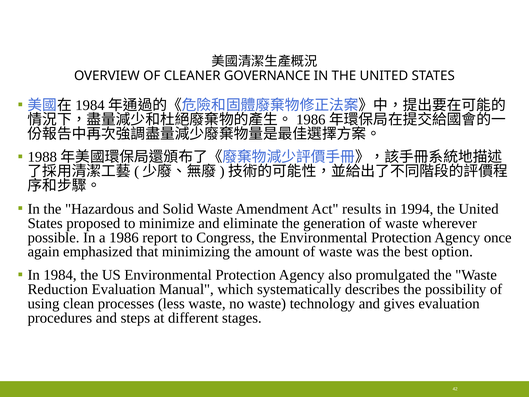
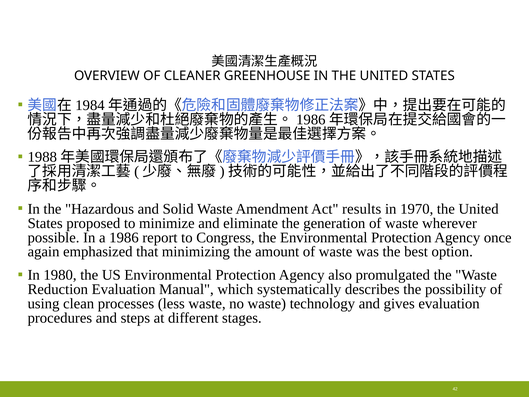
GOVERNANCE: GOVERNANCE -> GREENHOUSE (267, 76)
1994: 1994 -> 1970 (417, 209)
1984: 1984 -> 1980 (60, 275)
